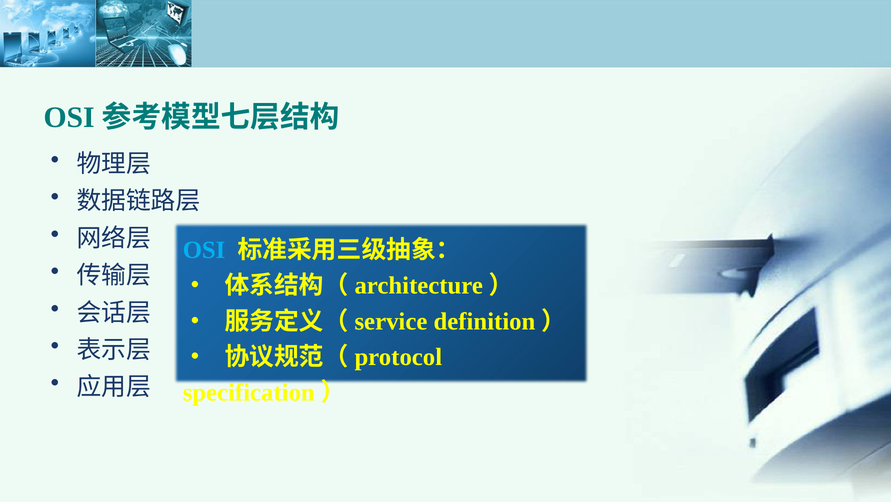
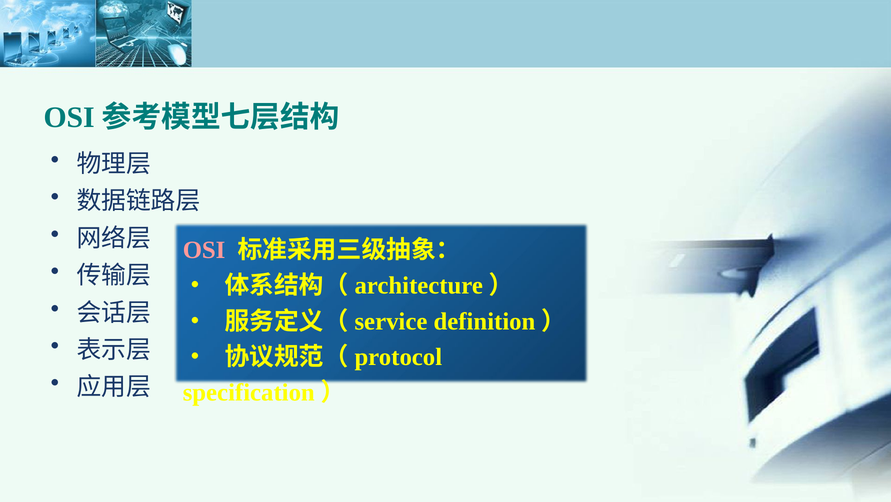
OSI colour: light blue -> pink (204, 250)
